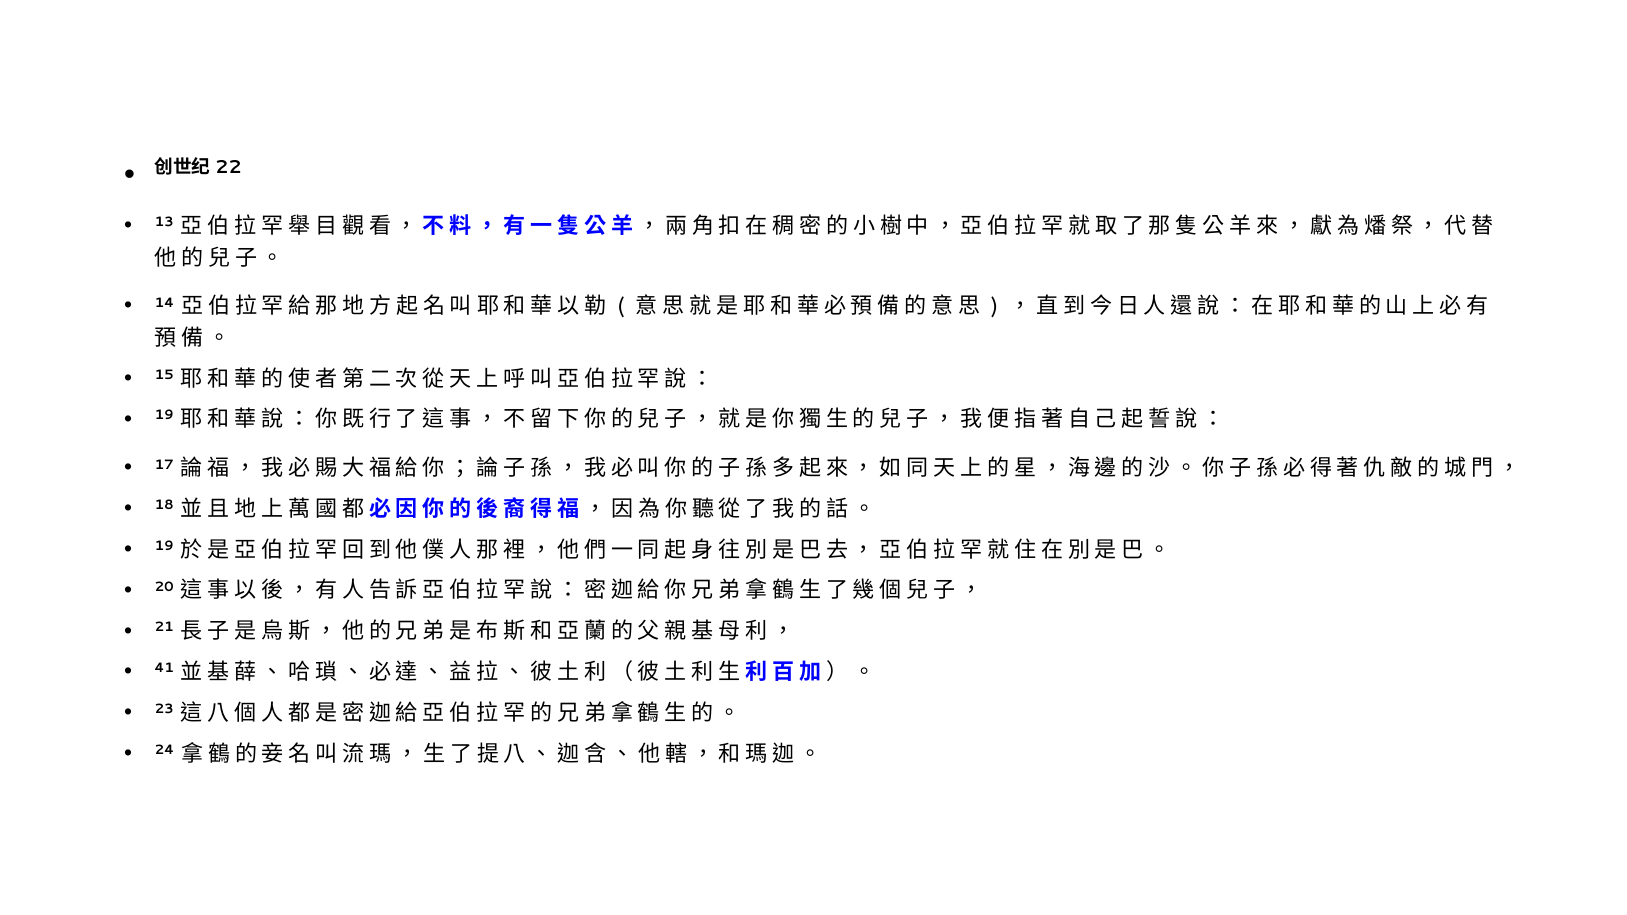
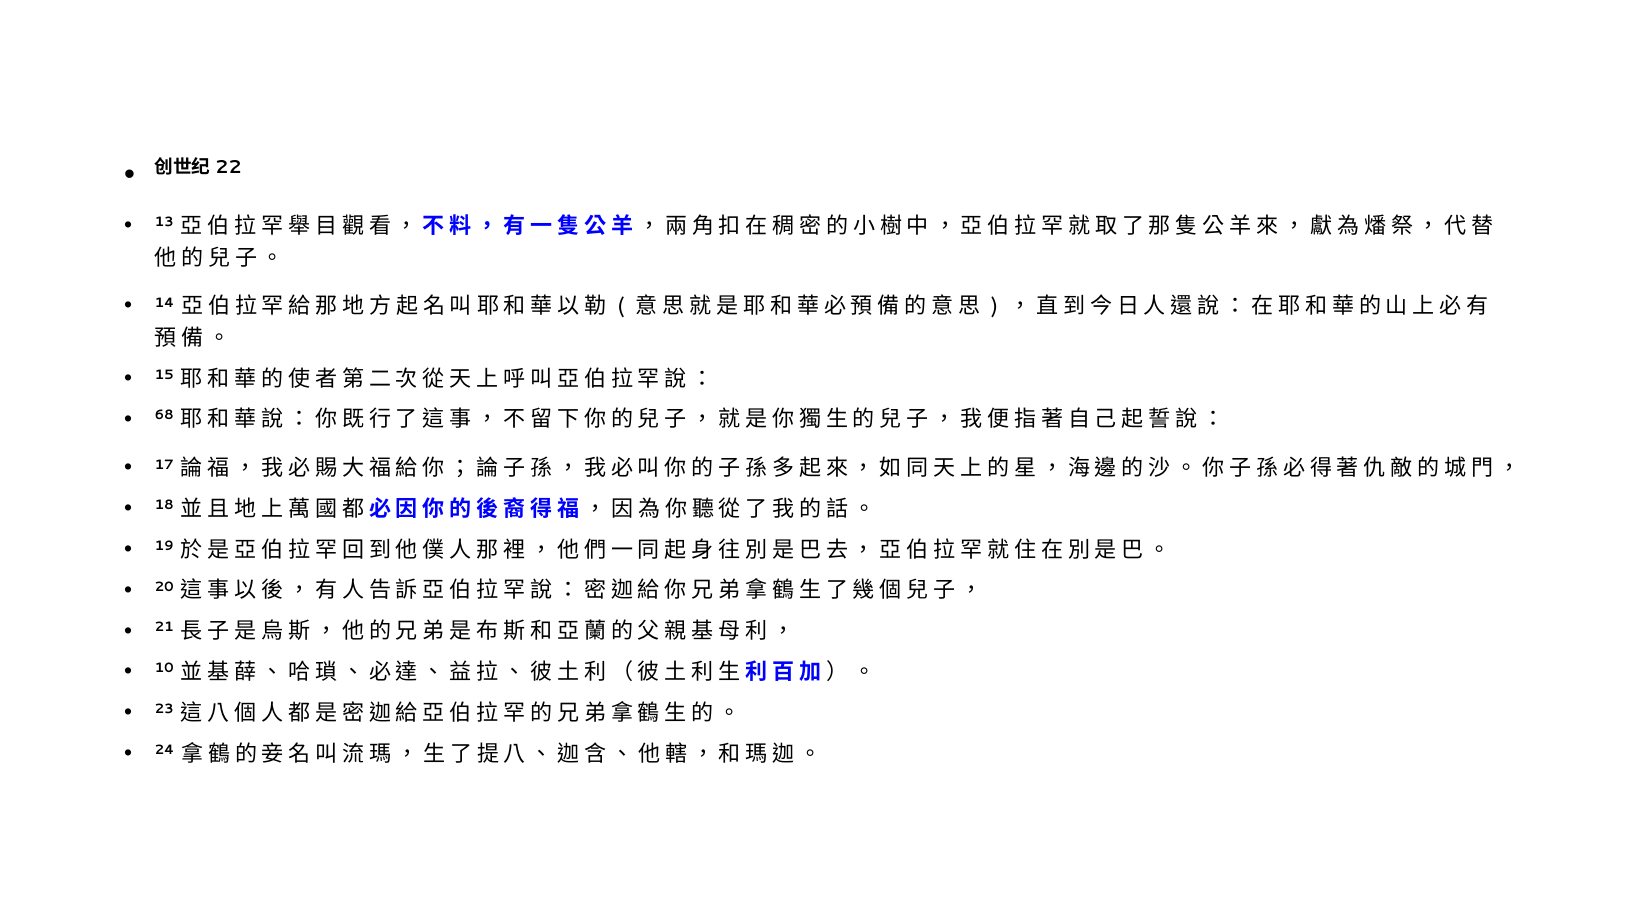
19: 19 -> 68 (164, 416)
41: 41 -> 10 (164, 668)
